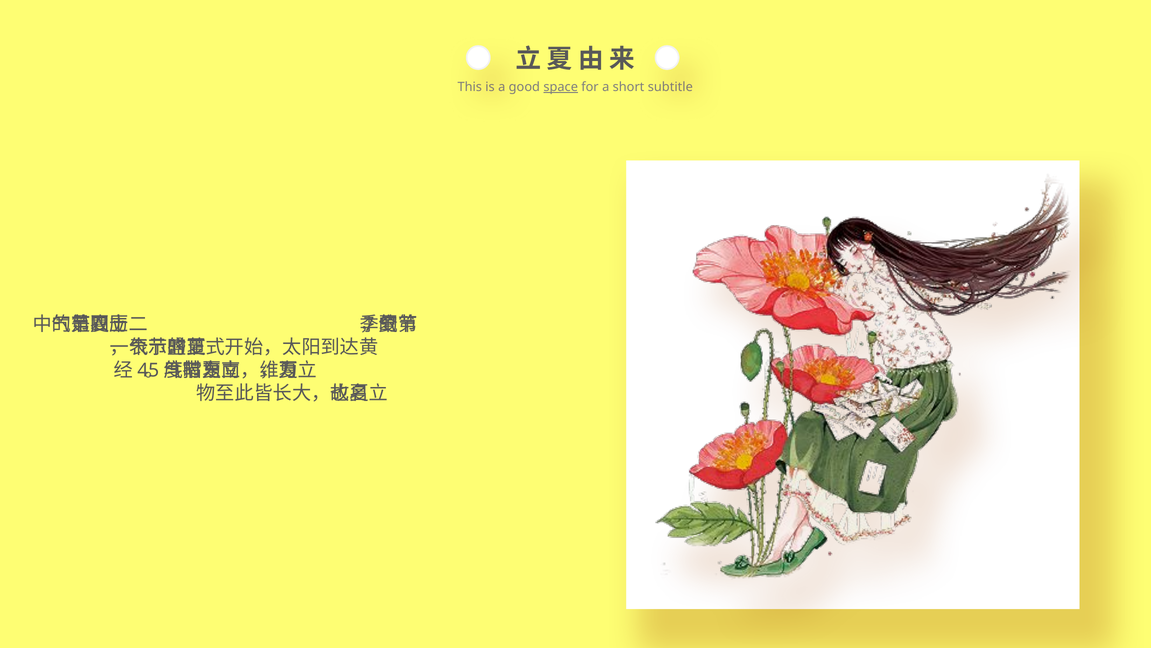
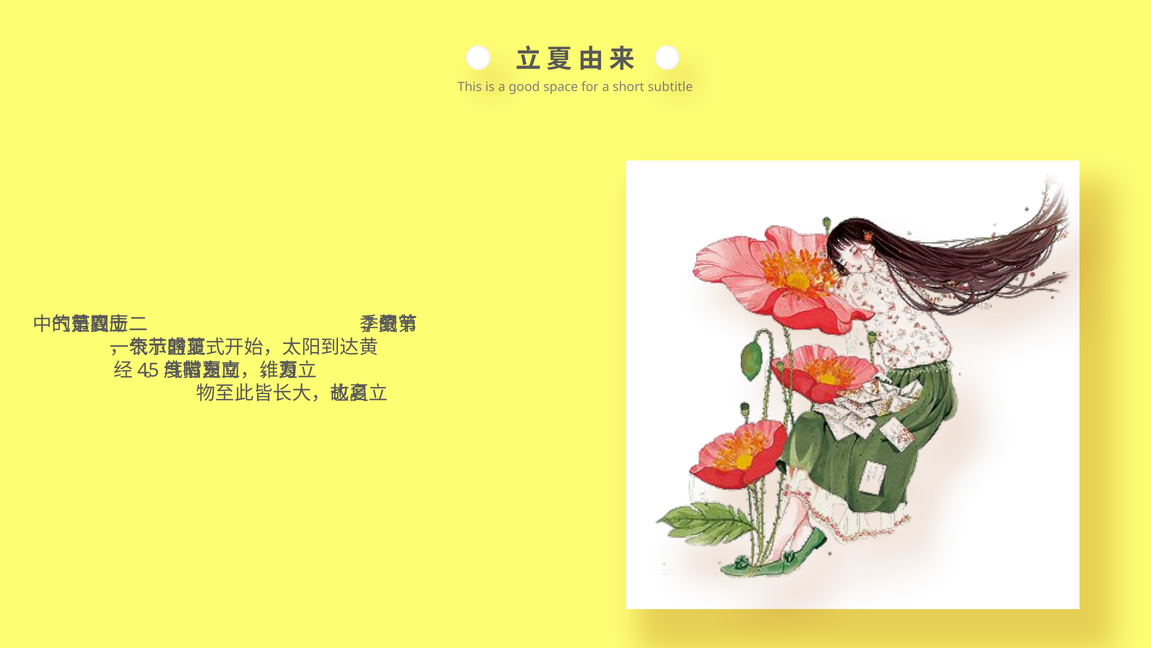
space underline: present -> none (561, 87)
